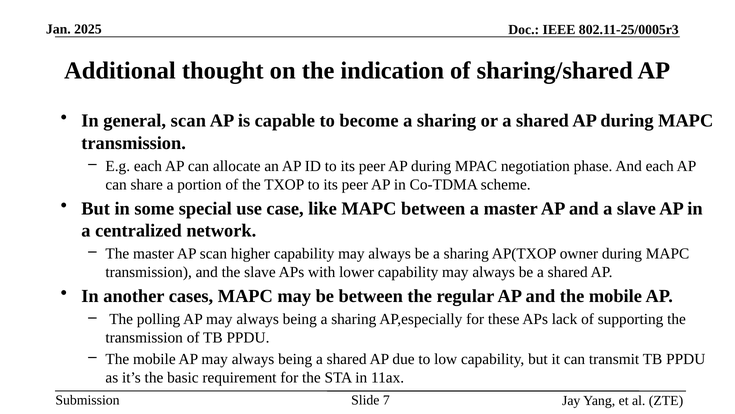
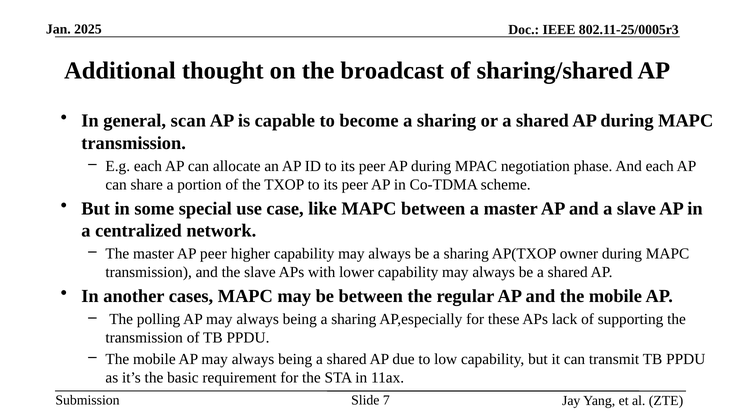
indication: indication -> broadcast (392, 71)
AP scan: scan -> peer (213, 253)
